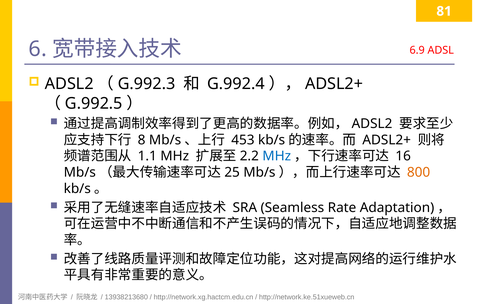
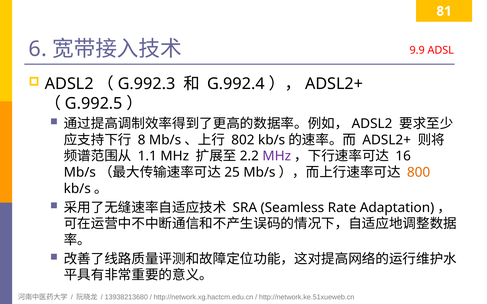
6.9: 6.9 -> 9.9 (417, 50)
453: 453 -> 802 (243, 140)
MHz colour: blue -> purple (277, 156)
